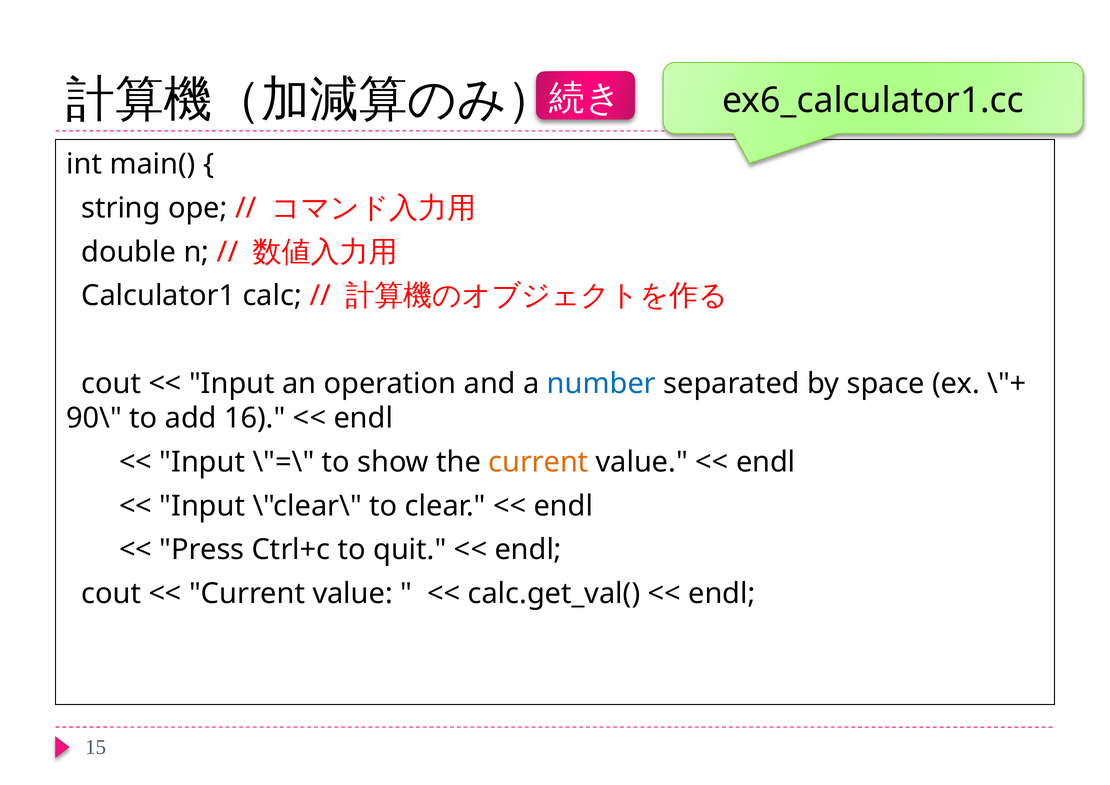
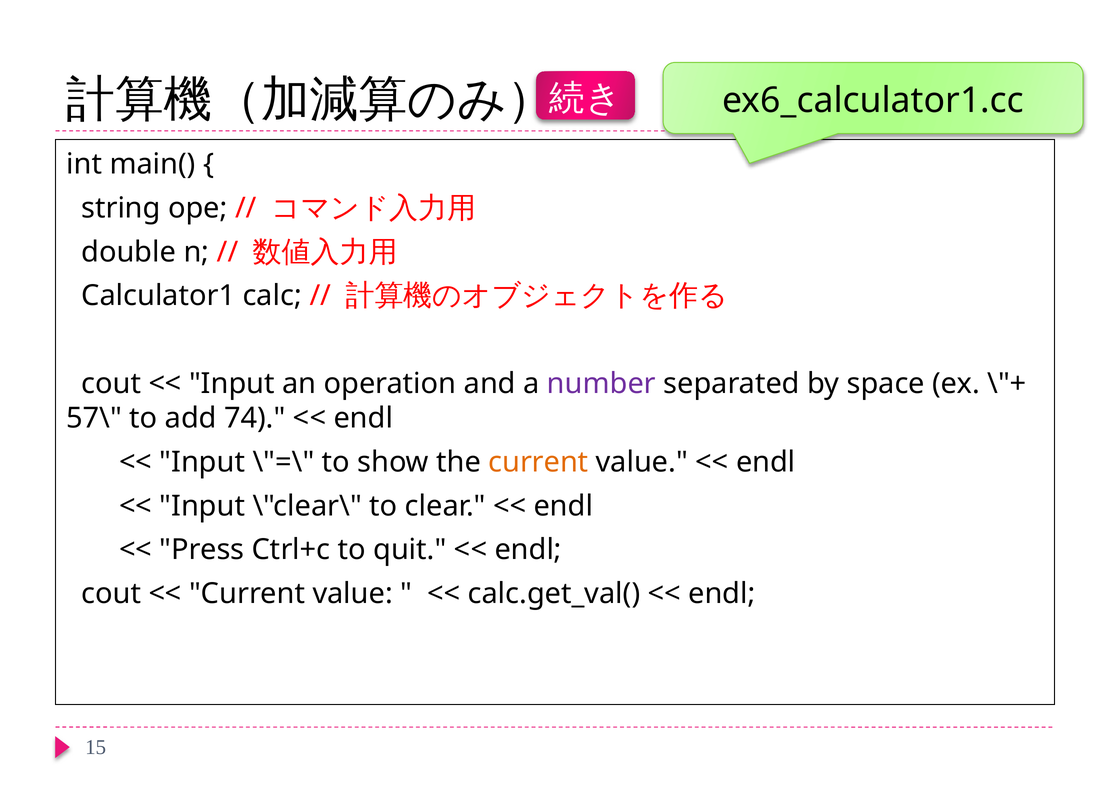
number colour: blue -> purple (601, 384)
90\: 90\ -> 57\ (94, 418)
16: 16 -> 74 (255, 418)
